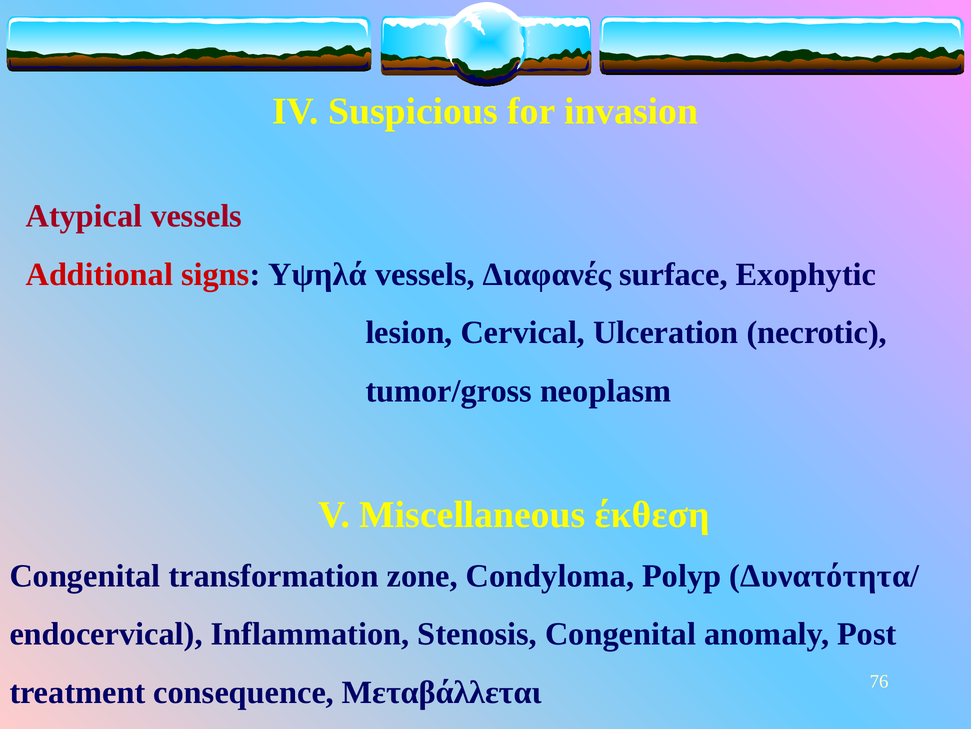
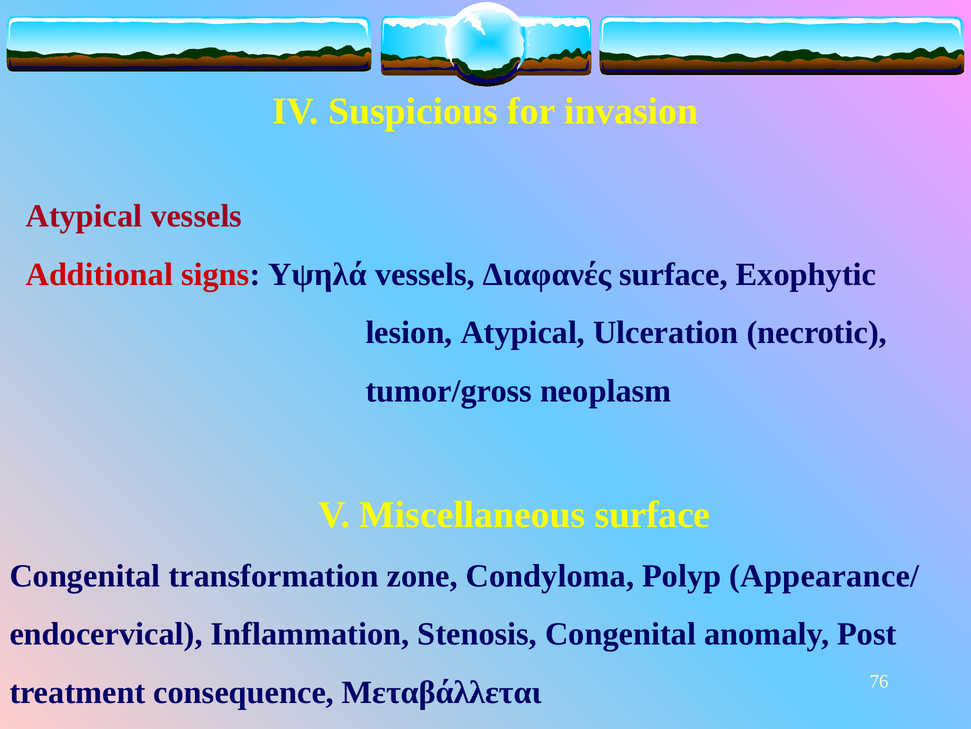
lesion Cervical: Cervical -> Atypical (523, 332)
Miscellaneous έκθεση: έκθεση -> surface (652, 514)
Δυνατότητα/: Δυνατότητα/ -> Appearance/ (824, 575)
